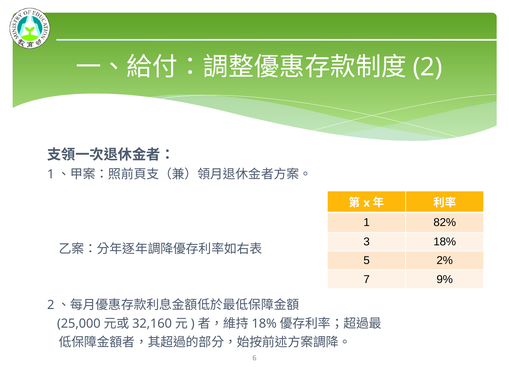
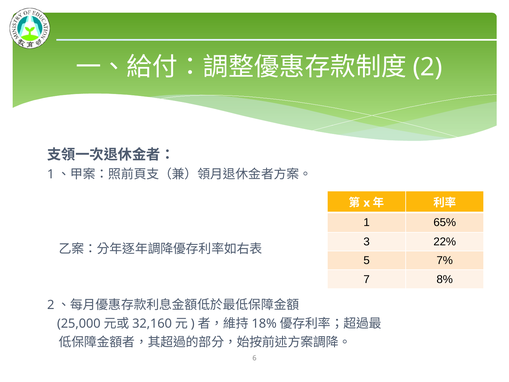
82%: 82% -> 65% (445, 222)
18%: 18% -> 22% (445, 242)
2%: 2% -> 7% (445, 260)
9%: 9% -> 8% (445, 279)
